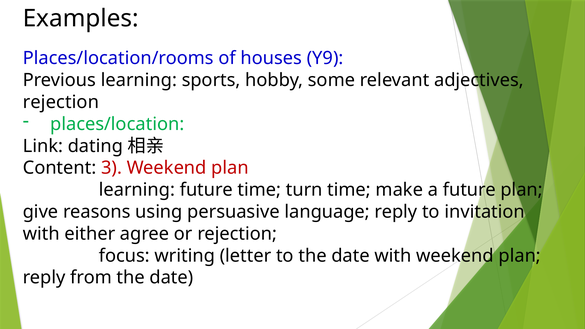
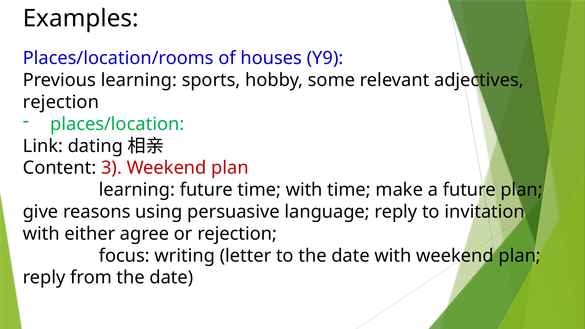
time turn: turn -> with (304, 190)
